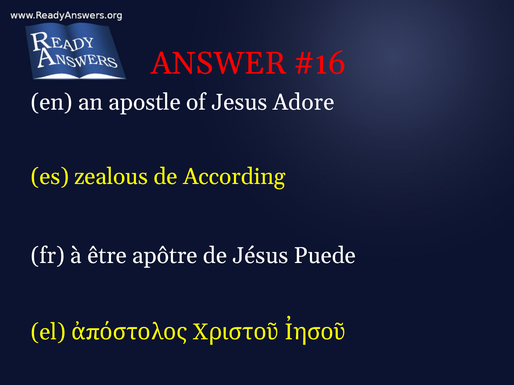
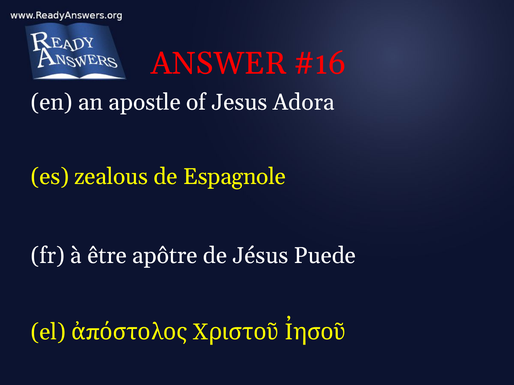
Adore: Adore -> Adora (304, 102)
According: According -> Espagnole (234, 177)
